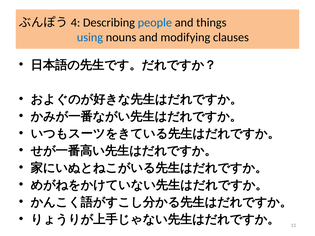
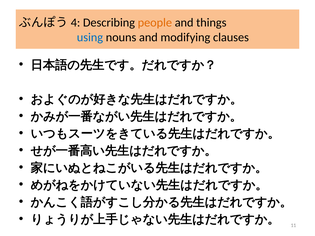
people colour: blue -> orange (155, 23)
